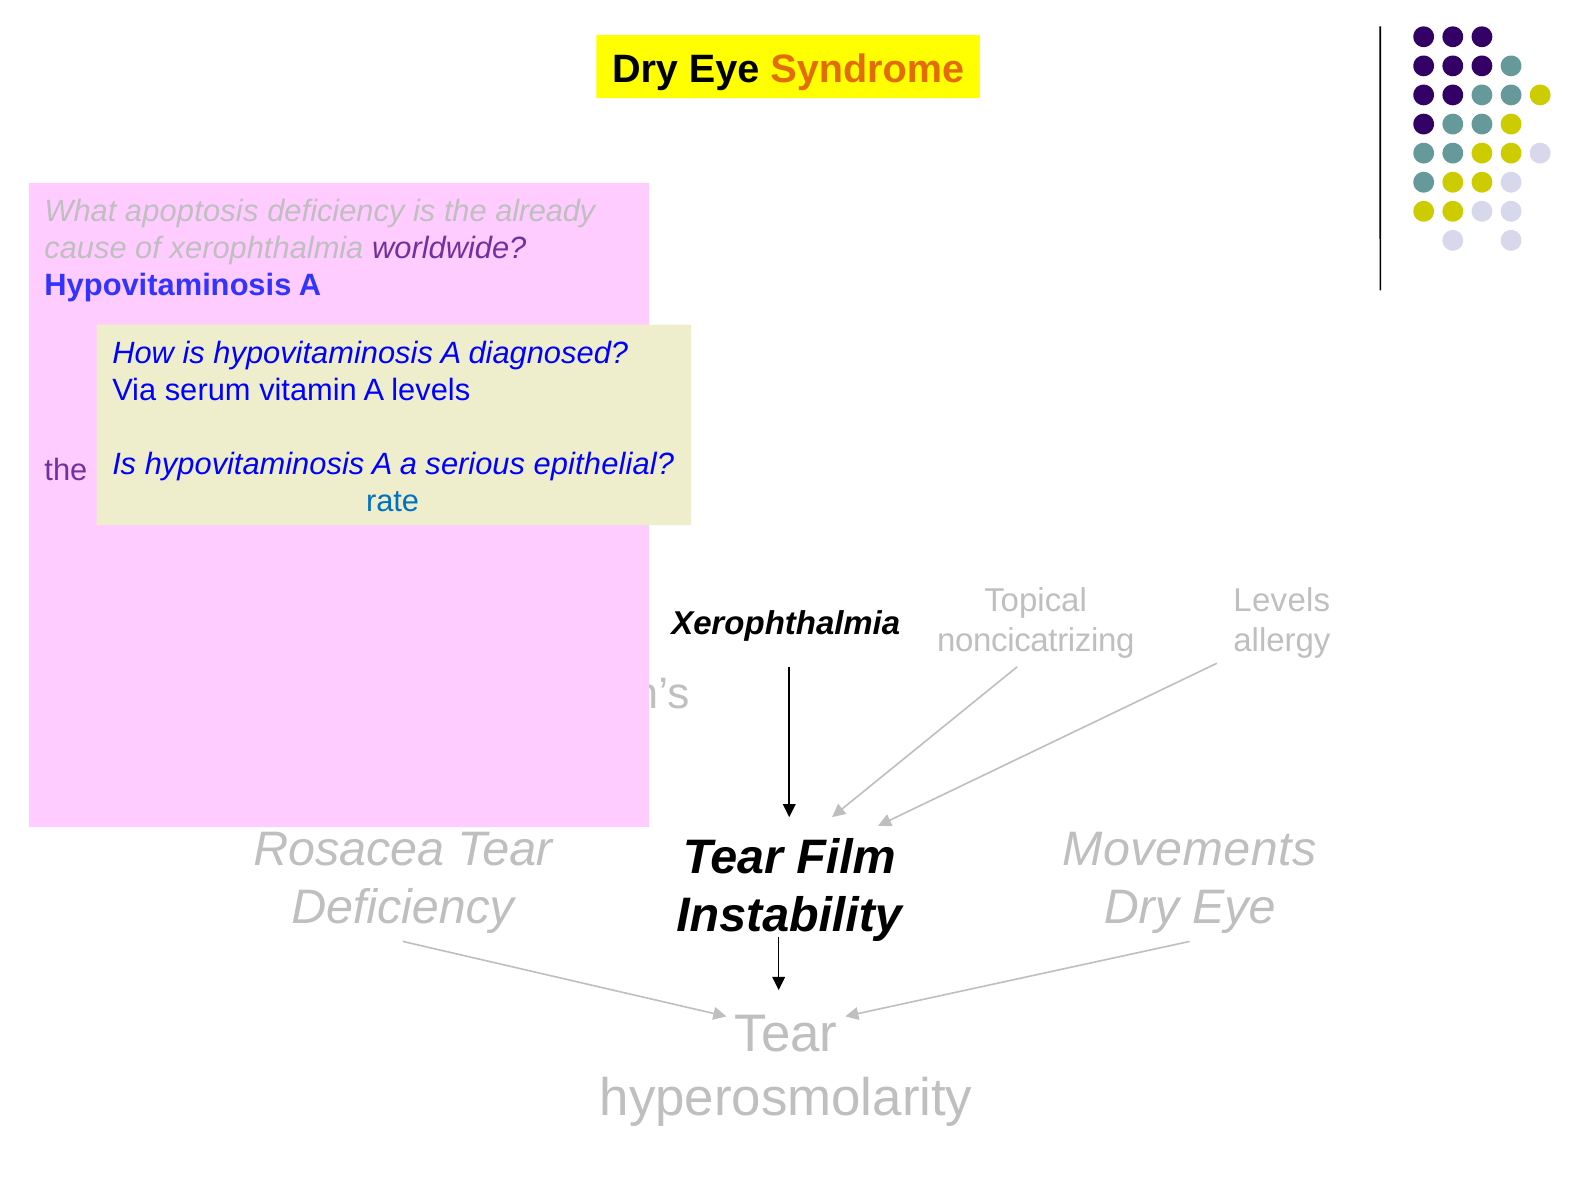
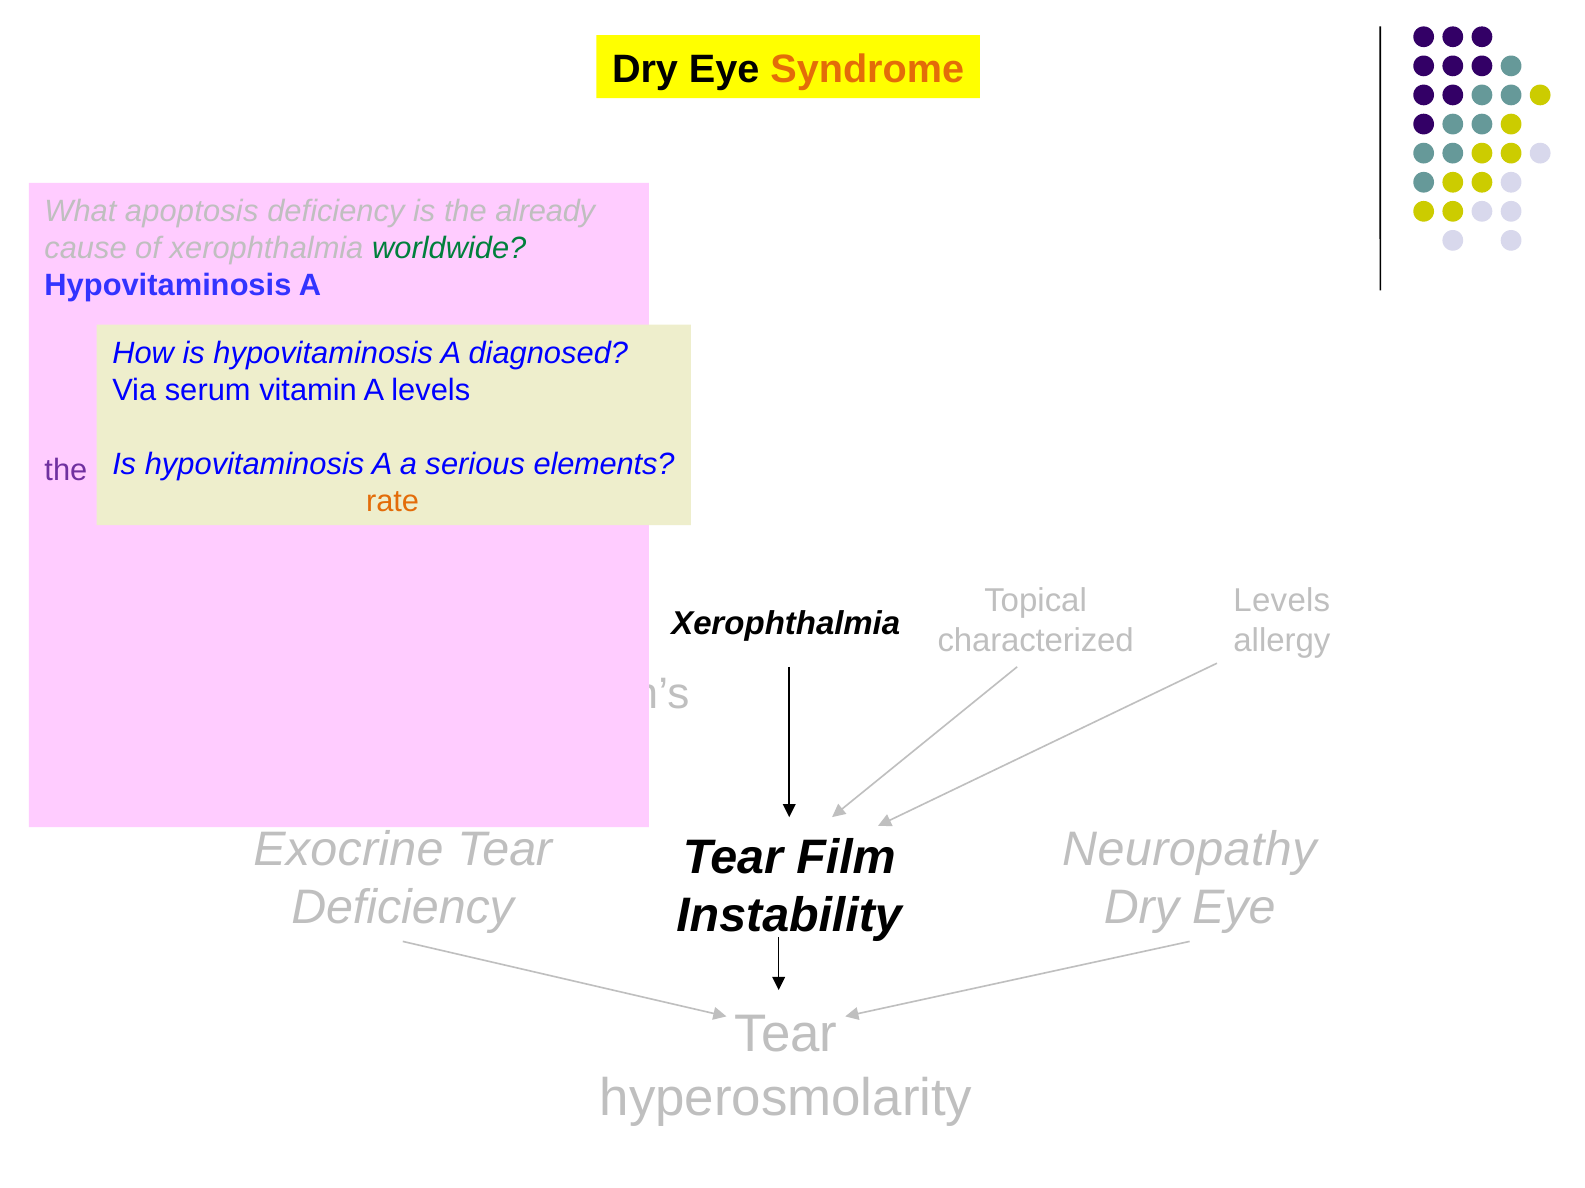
worldwide colour: purple -> green (449, 249)
epithelial: epithelial -> elements (604, 464)
rate colour: blue -> orange (393, 501)
noncicatrizing: noncicatrizing -> characterized (1036, 641)
Rosacea: Rosacea -> Exocrine (348, 850)
Movements: Movements -> Neuropathy (1189, 850)
